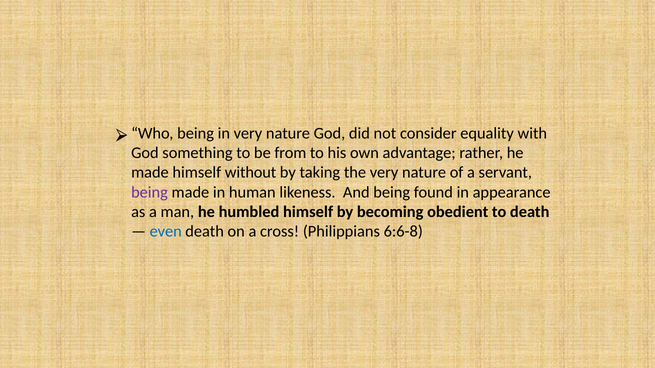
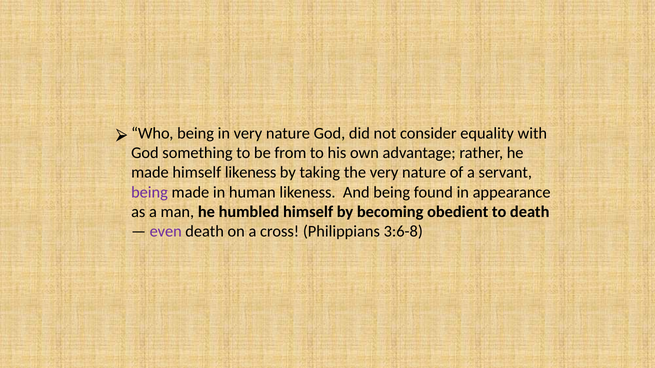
himself without: without -> likeness (251, 173)
even colour: blue -> purple (166, 232)
6:6-8: 6:6-8 -> 3:6-8 (403, 232)
